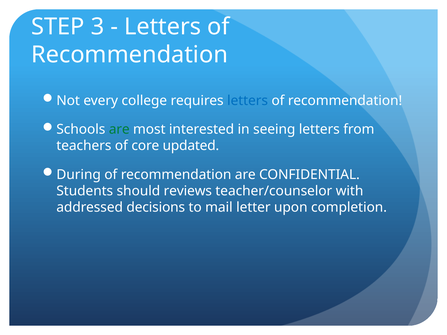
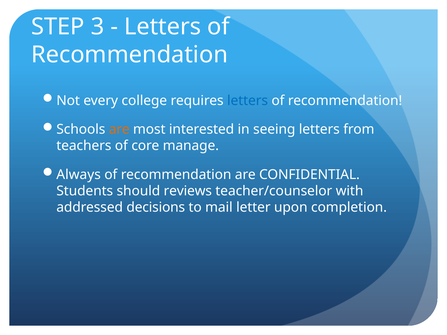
are colour: green -> orange (119, 130)
updated: updated -> manage (191, 146)
During: During -> Always (79, 175)
